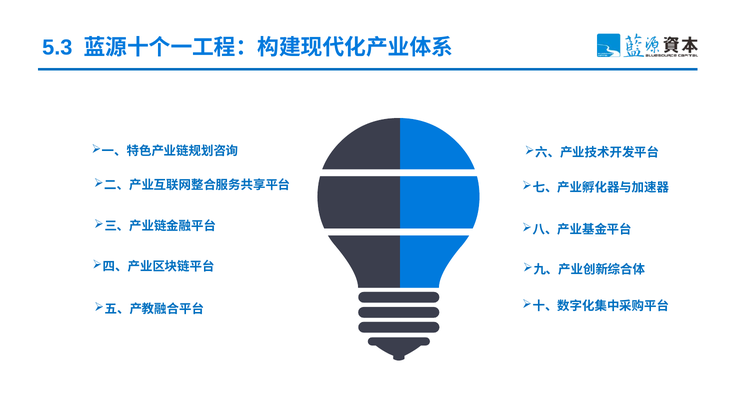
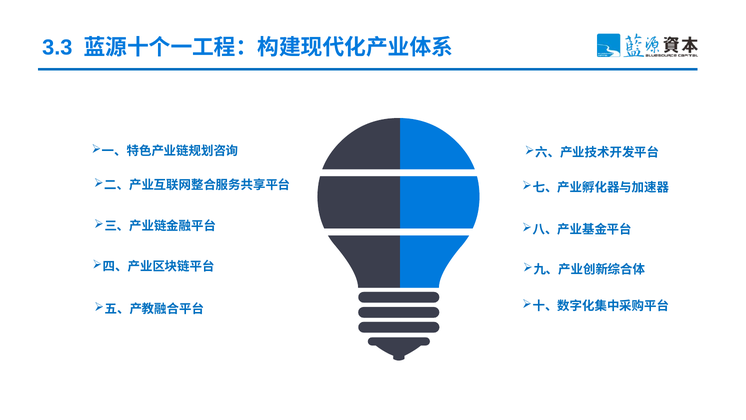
5.3: 5.3 -> 3.3 (57, 47)
